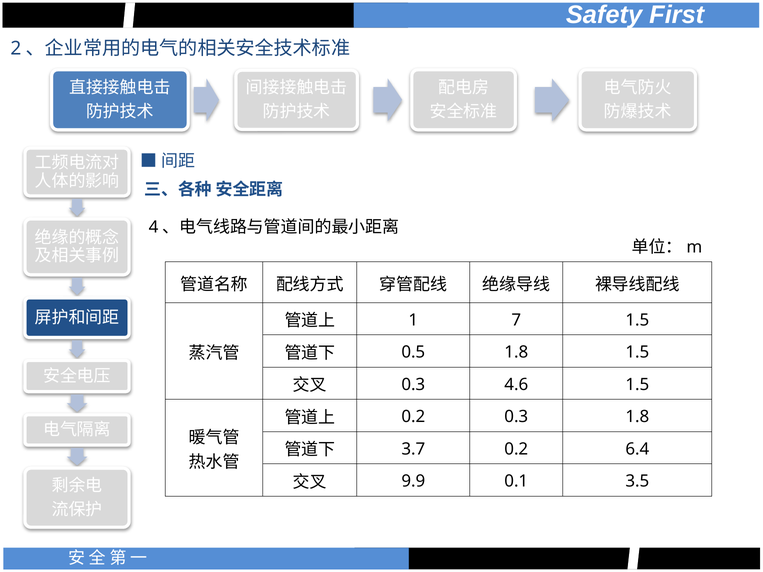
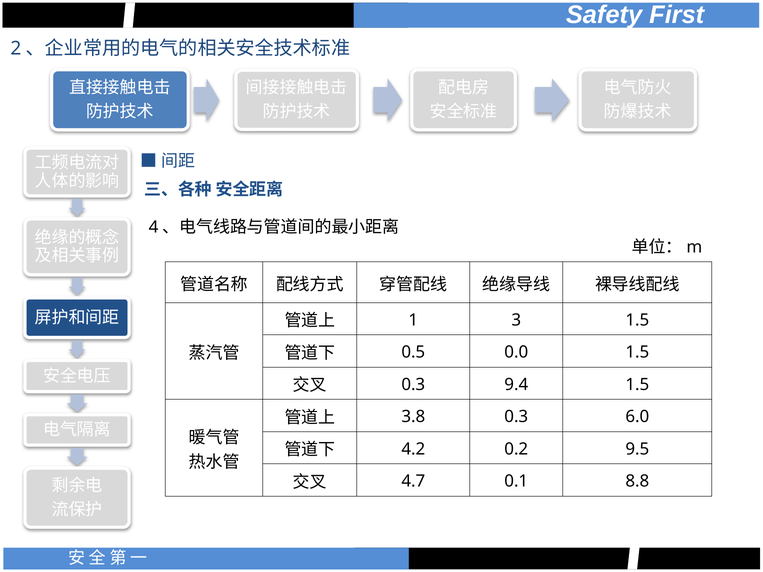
7: 7 -> 3 (516, 320)
0.5 1.8: 1.8 -> 0.0 (516, 352)
4.6: 4.6 -> 9.4 (516, 385)
0.2: 0.2 -> 3.8 (413, 417)
0.3 1.8: 1.8 -> 6.0 (637, 417)
3.7: 3.7 -> 4.2 (413, 449)
6.4: 6.4 -> 9.5 (637, 449)
9.9: 9.9 -> 4.7 (413, 482)
3.5: 3.5 -> 8.8 (637, 482)
